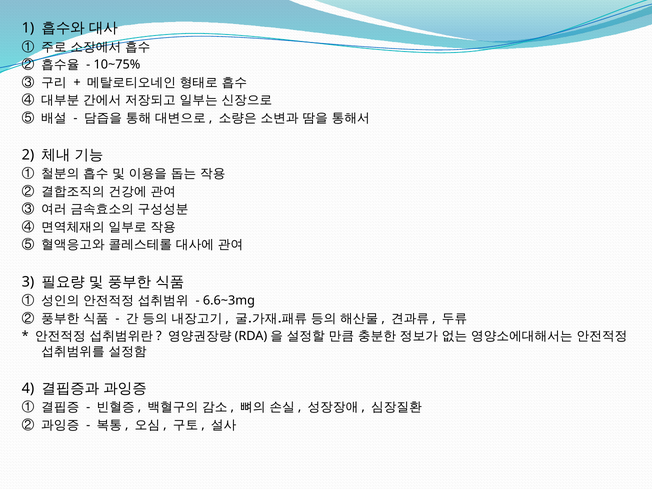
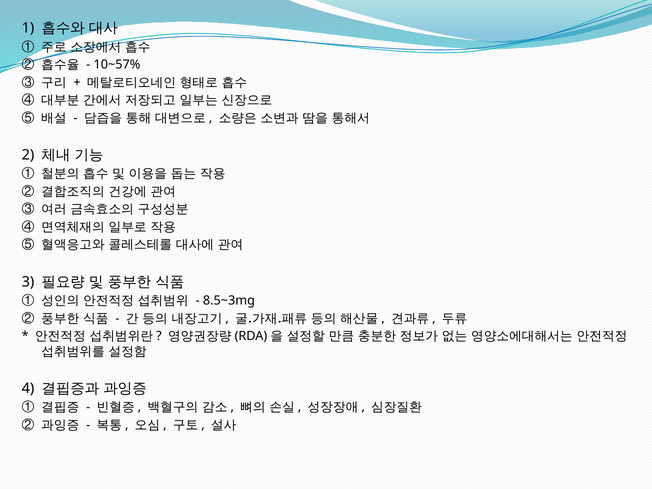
10~75%: 10~75% -> 10~57% (117, 65)
6.6~3mg: 6.6~3mg -> 8.5~3mg (229, 301)
